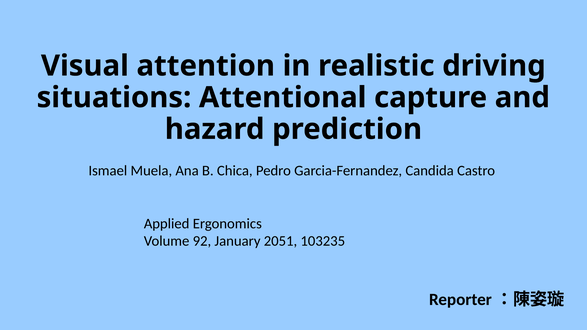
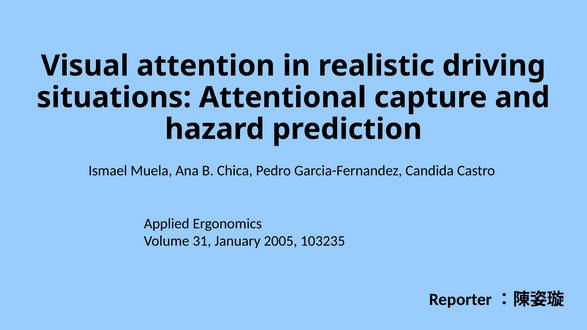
92: 92 -> 31 (202, 241)
2051: 2051 -> 2005 (280, 241)
